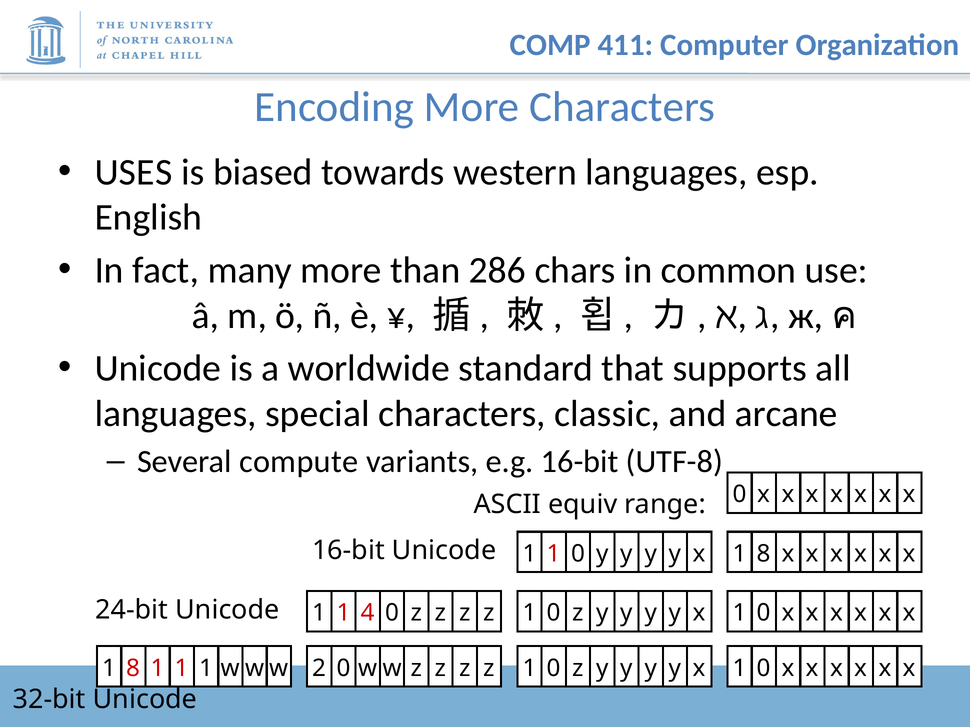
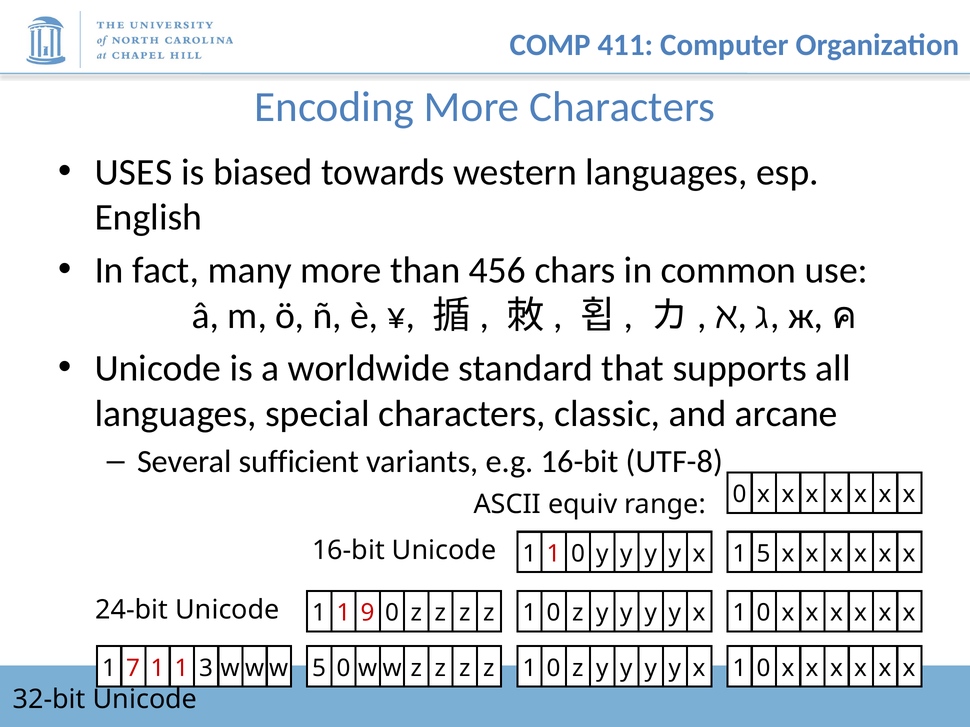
286: 286 -> 456 (497, 270)
compute: compute -> sufficient (299, 462)
8: 8 -> 5 (764, 554)
4: 4 -> 9 (368, 613)
8: 8 -> 7 (133, 669)
1 1 1: 1 -> 3 (206, 669)
2: 2 -> 5 (319, 669)
